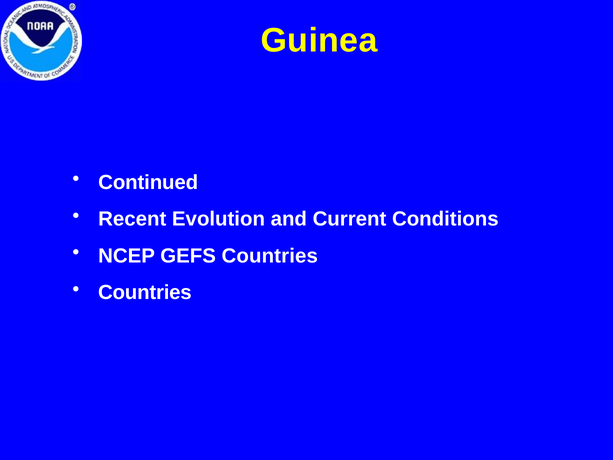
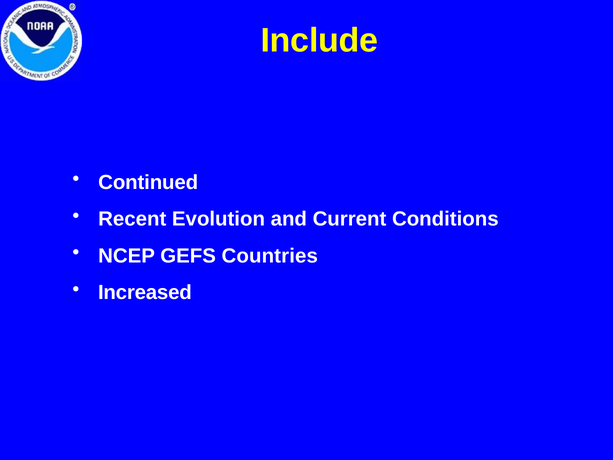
Guinea: Guinea -> Include (319, 41)
Countries: Countries -> Increased (145, 293)
